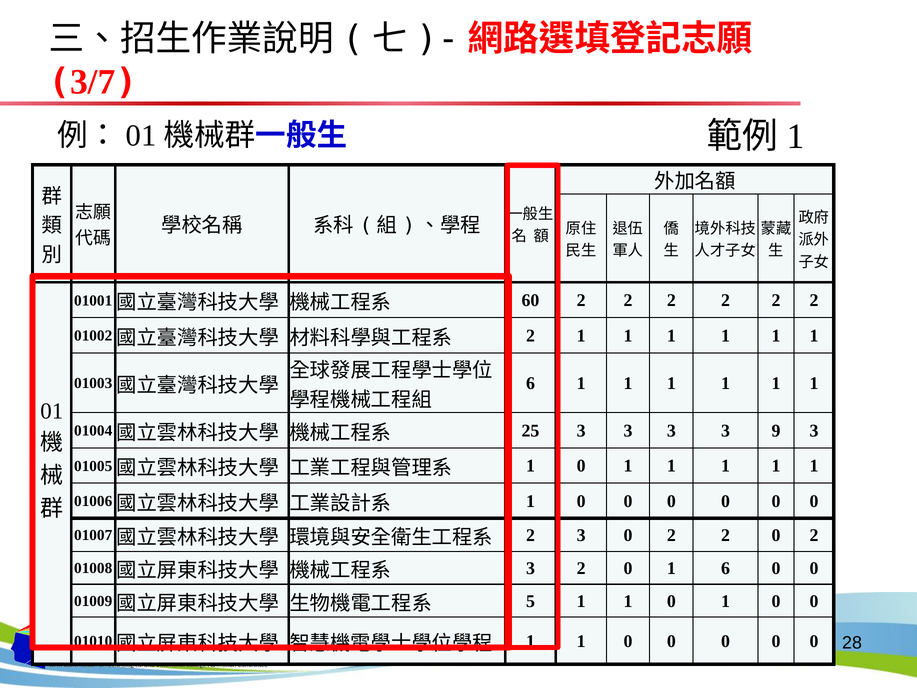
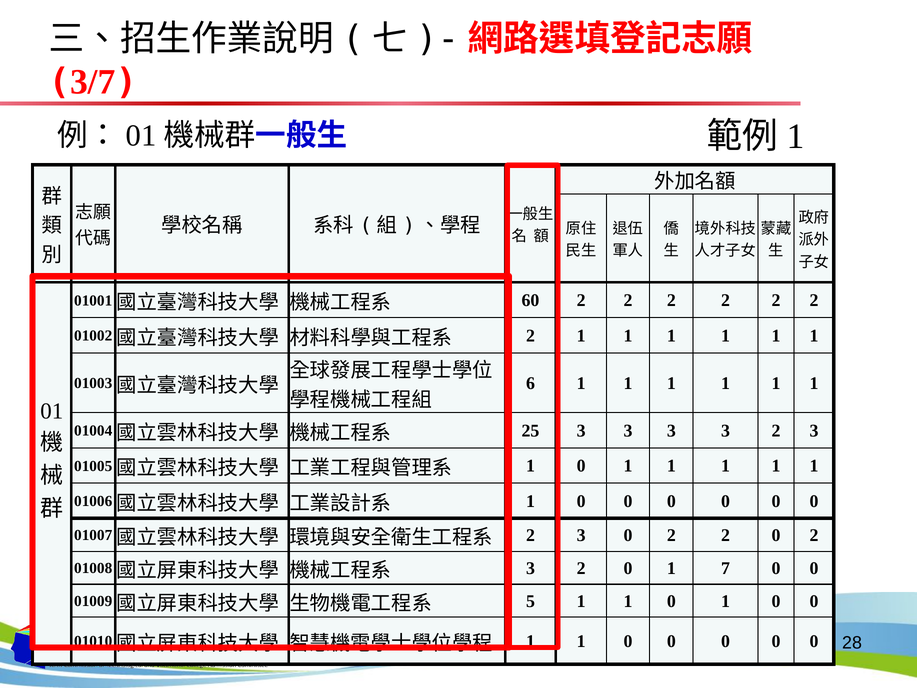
3 3 9: 9 -> 2 (776, 431)
1 6: 6 -> 7 (725, 568)
